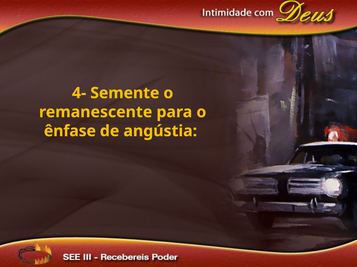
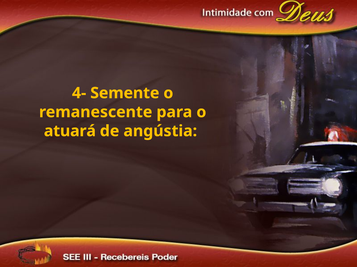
ênfase: ênfase -> atuará (70, 131)
